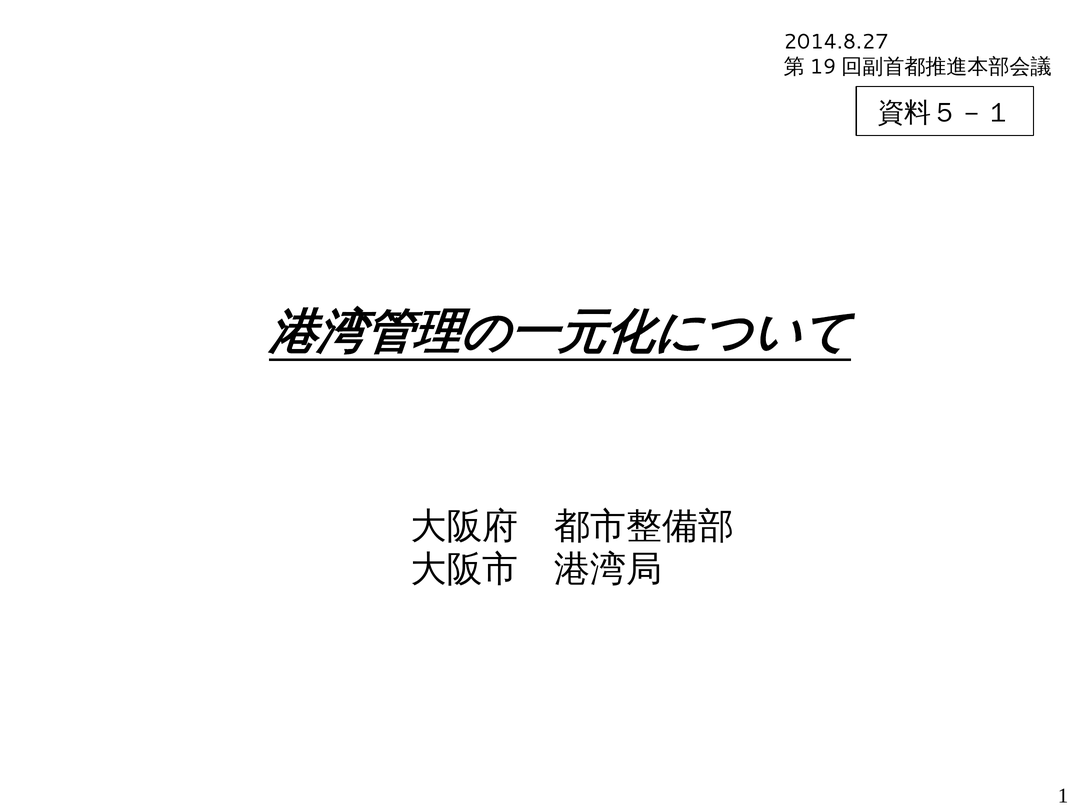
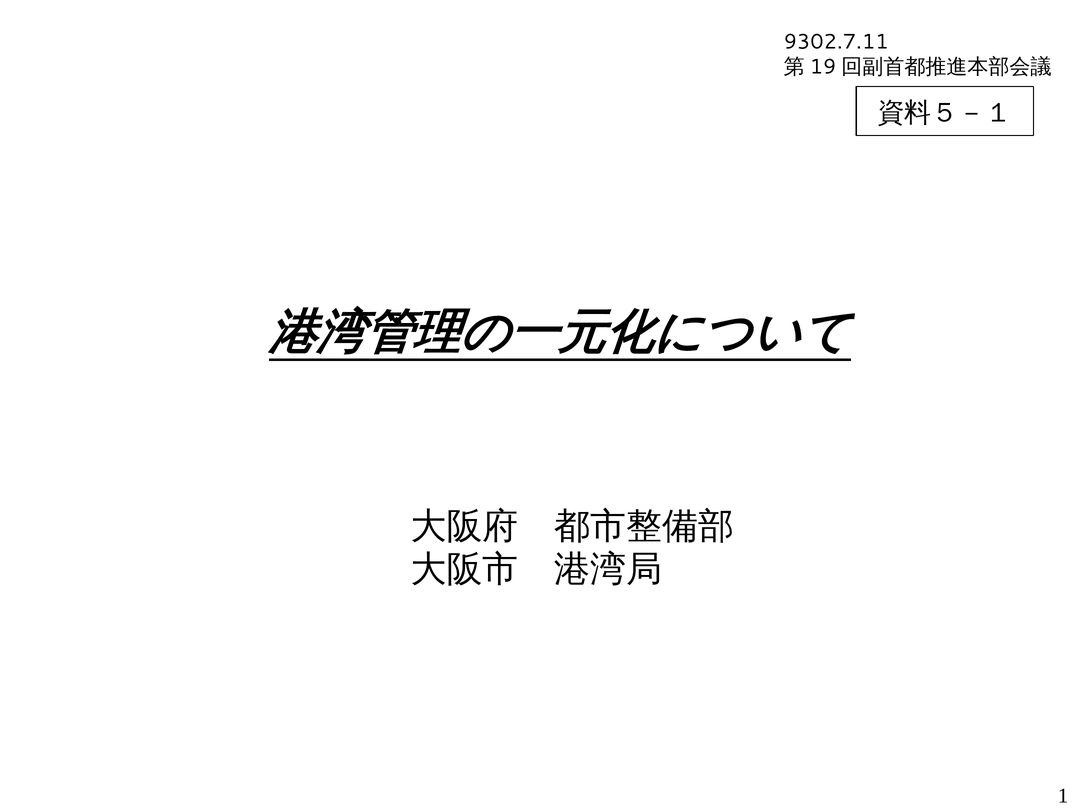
2014.8.27: 2014.8.27 -> 9302.7.11 (836, 42)
